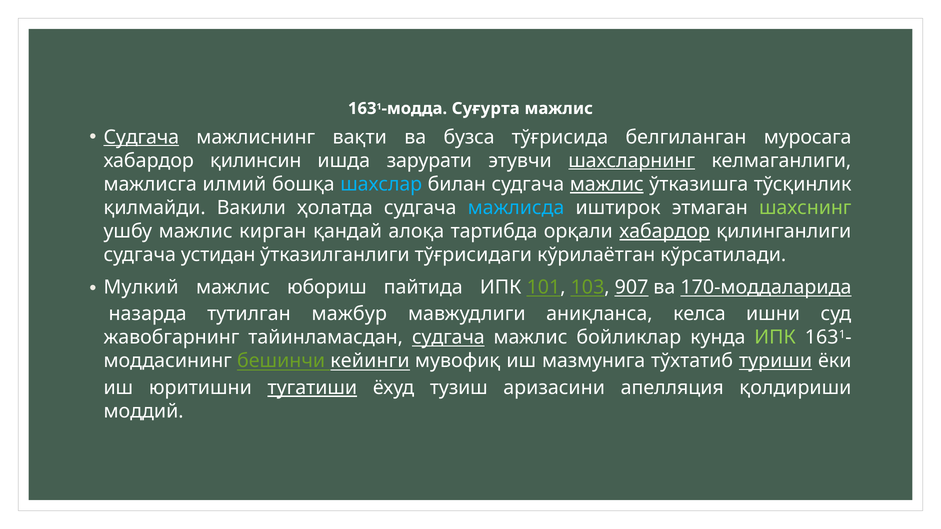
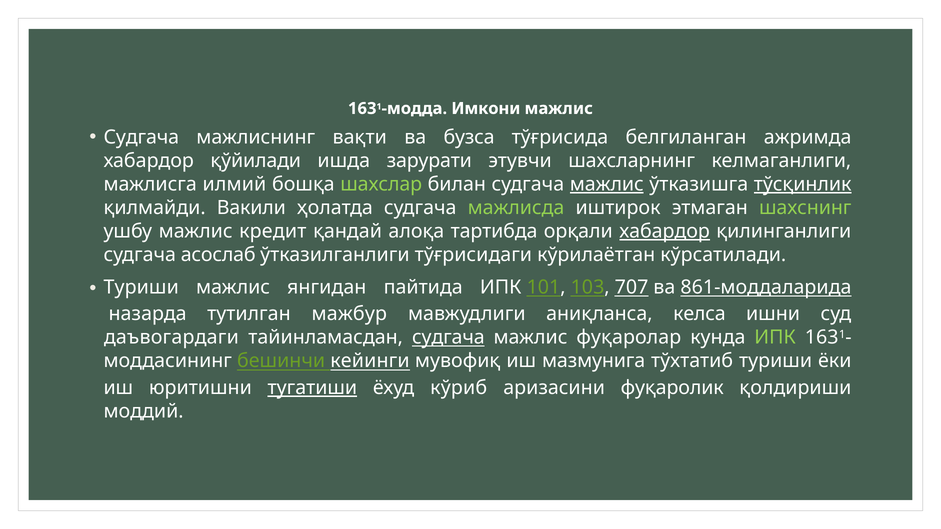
Суғурта: Суғурта -> Имкони (486, 109)
Судгача underline: present -> none (141, 137)
муросага: муросага -> ажримда (808, 137)
қилинсин: қилинсин -> қўйилади (256, 161)
шахсларнинг underline: present -> none (632, 161)
шахслар colour: light blue -> light green (381, 184)
тўсқинлик underline: none -> present (803, 184)
мажлисда colour: light blue -> light green (516, 208)
кирган: кирган -> кредит (273, 231)
устидан: устидан -> асослаб (218, 255)
Мулкий: Мулкий -> Туриши (141, 287)
юбориш: юбориш -> янгидан (327, 287)
907: 907 -> 707 (632, 287)
170-моддаларида: 170-моддаларида -> 861-моддаларида (766, 287)
жавобгарнинг: жавобгарнинг -> даъвогардаги (171, 338)
бойликлар: бойликлар -> фуқаролар (629, 338)
туриши underline: present -> none (776, 361)
тузиш: тузиш -> кўриб (459, 388)
апелляция: апелляция -> фуқаролик (672, 388)
